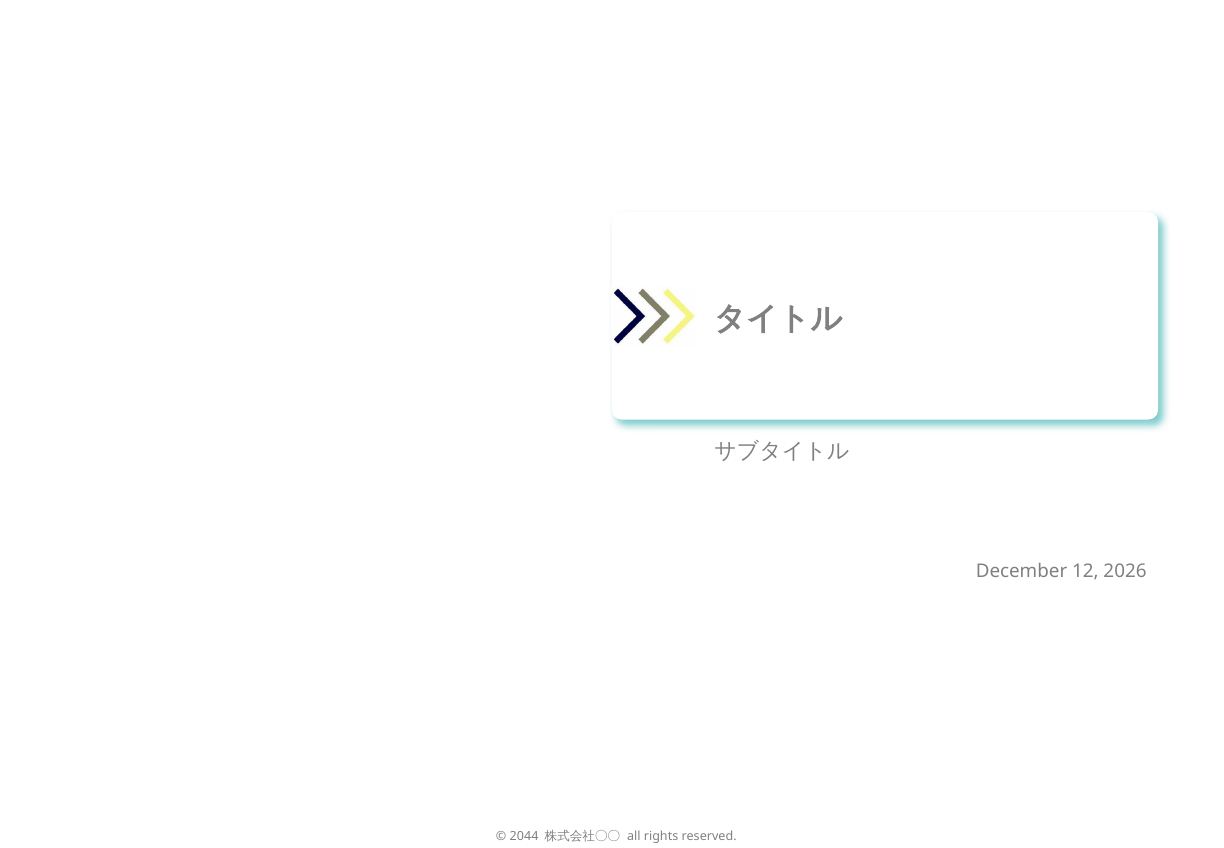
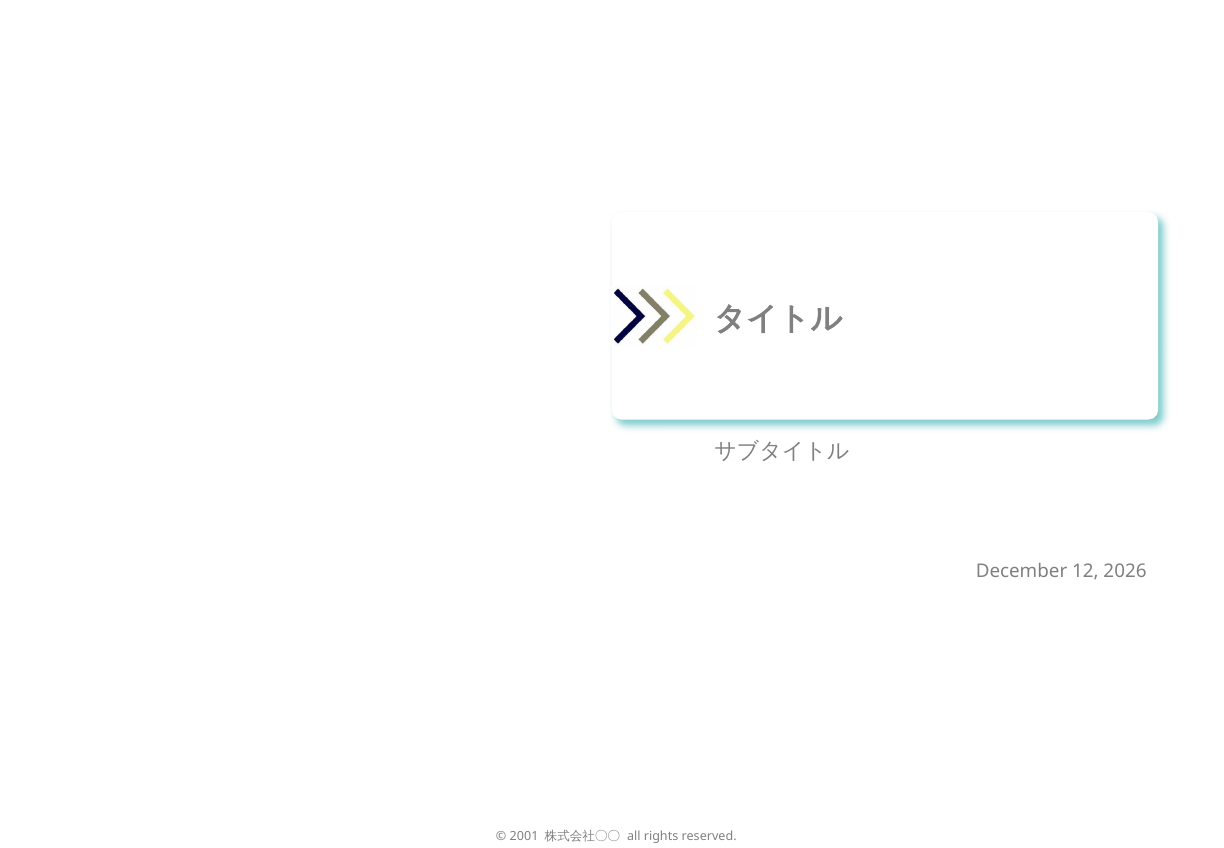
2044: 2044 -> 2001 (524, 835)
